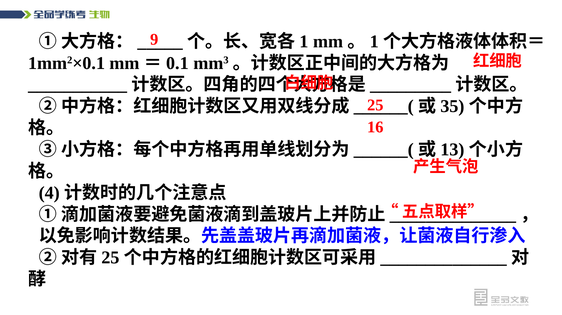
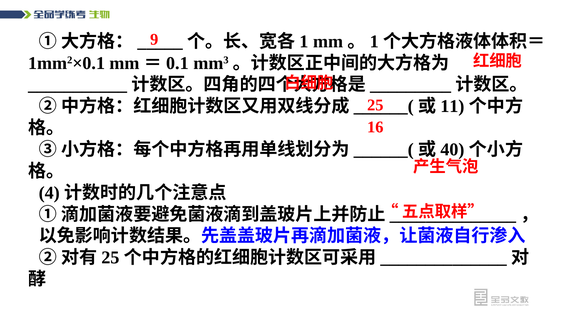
35: 35 -> 11 (453, 106)
13: 13 -> 40 (453, 150)
